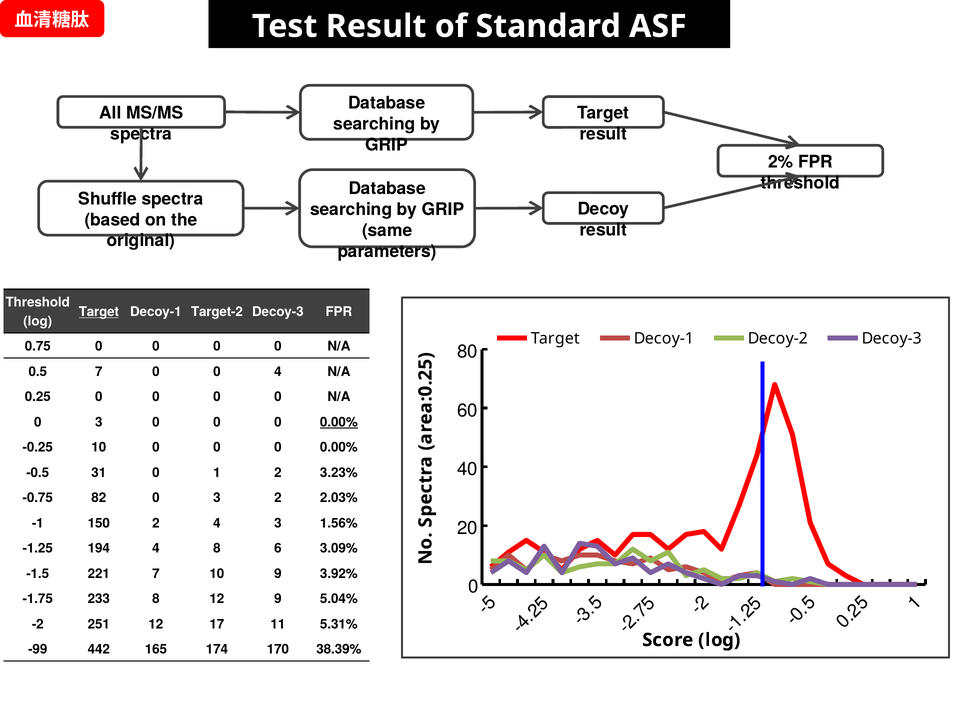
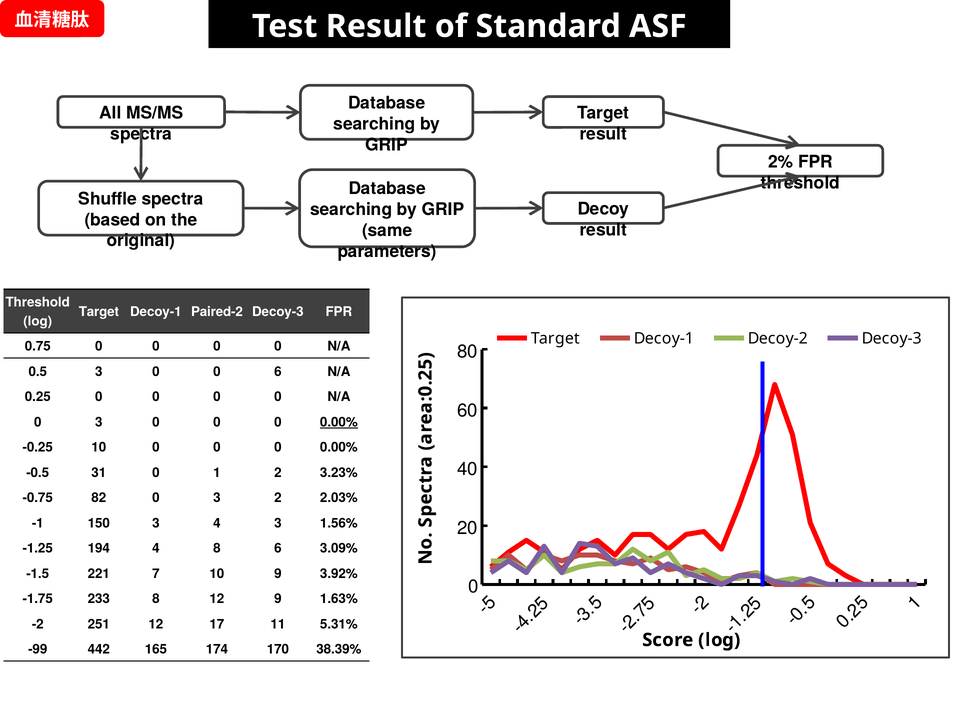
Target underline: present -> none (99, 312)
Target-2: Target-2 -> Paired-2 (217, 312)
0.5 7: 7 -> 3 (99, 371)
0 4: 4 -> 6 (278, 371)
150 2: 2 -> 3 (156, 523)
5.04%: 5.04% -> 1.63% (339, 598)
